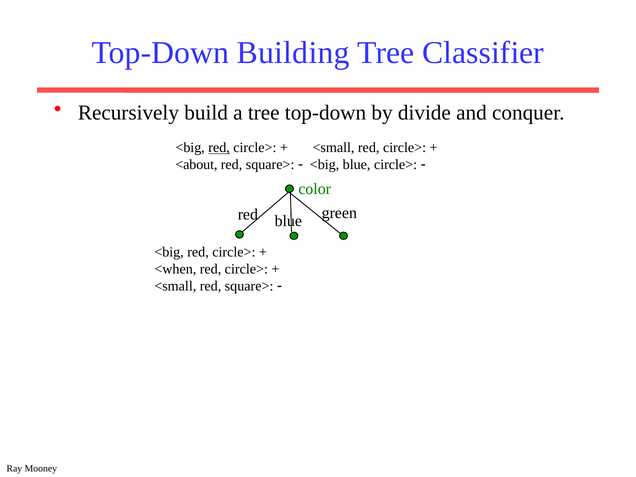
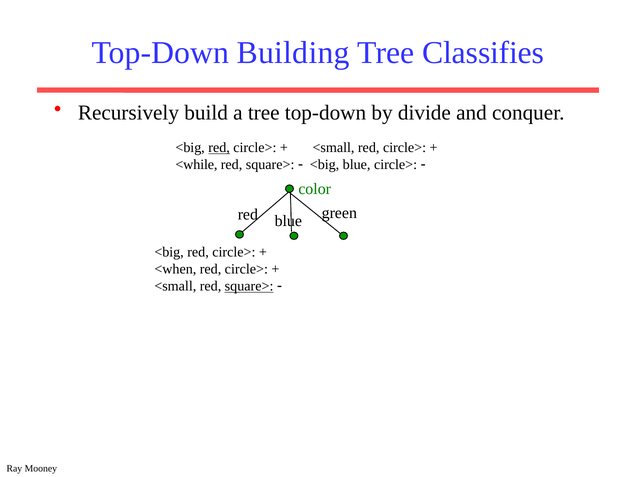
Classifier: Classifier -> Classifies (483, 53)
<about: <about -> <while (196, 165)
square> underline: none -> present (249, 286)
